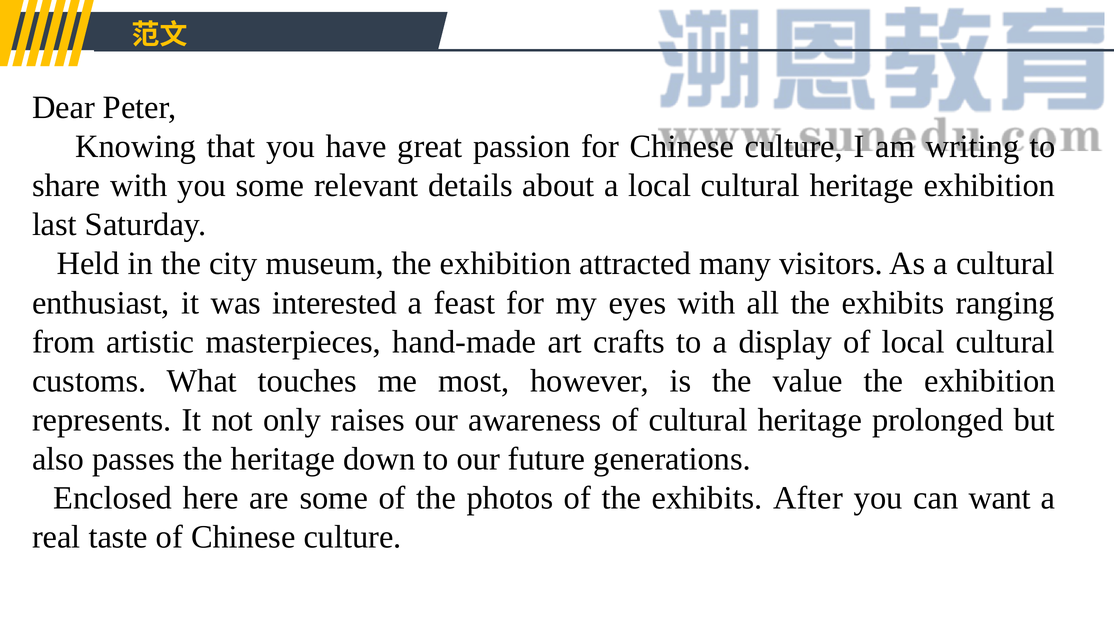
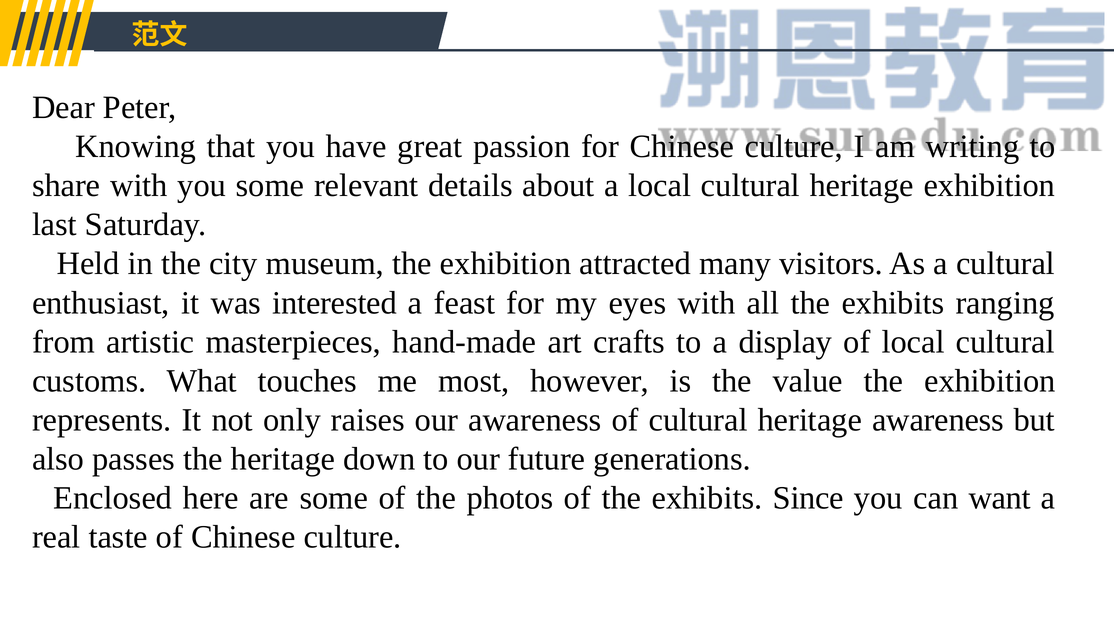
heritage prolonged: prolonged -> awareness (938, 420)
After: After -> Since (808, 498)
